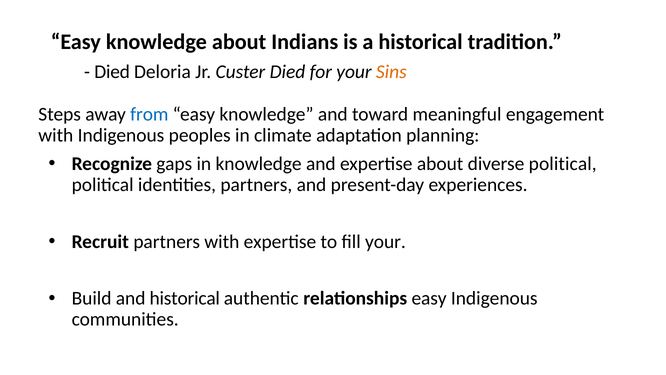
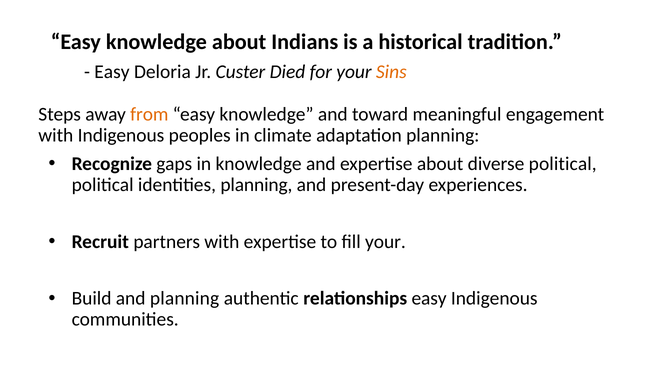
Died: Died -> Easy (112, 72)
from colour: blue -> orange (149, 114)
identities partners: partners -> planning (256, 185)
and historical: historical -> planning (185, 298)
